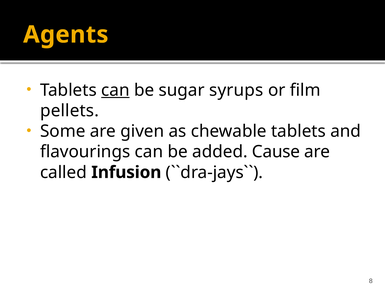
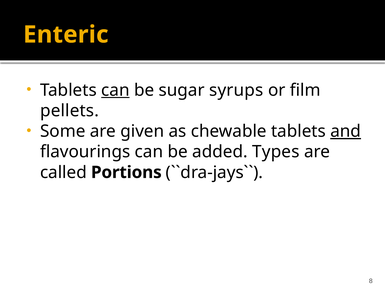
Agents: Agents -> Enteric (66, 35)
and underline: none -> present (346, 131)
Cause: Cause -> Types (276, 152)
Infusion: Infusion -> Portions (126, 172)
